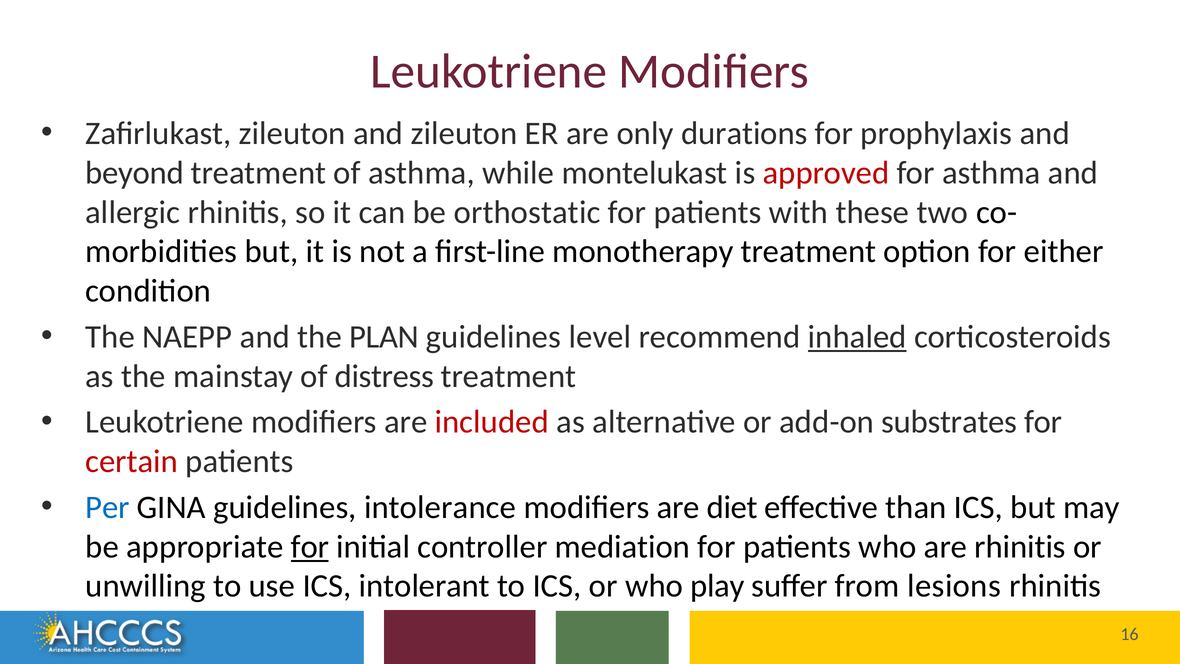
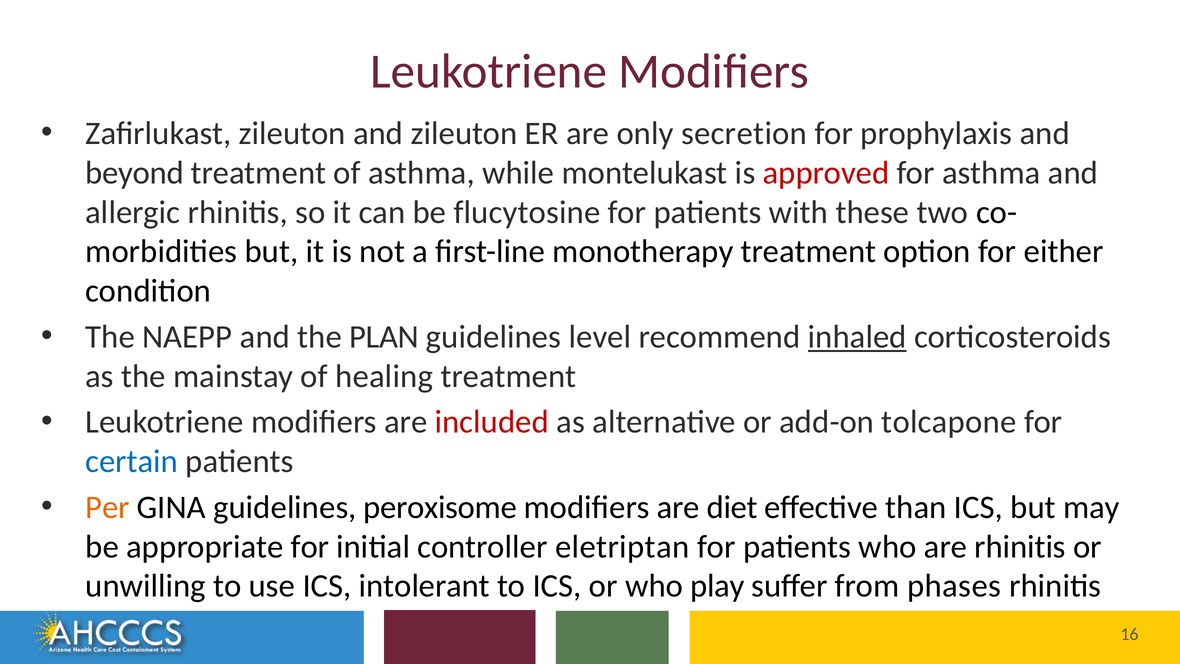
durations: durations -> secretion (744, 133)
orthostatic: orthostatic -> flucytosine (527, 212)
distress: distress -> healing (384, 376)
substrates: substrates -> tolcapone (949, 422)
certain colour: red -> blue (132, 461)
Per colour: blue -> orange (108, 507)
intolerance: intolerance -> peroxisome (440, 507)
for underline: present -> none (310, 547)
mediation: mediation -> eletriptan (622, 547)
lesions: lesions -> phases (954, 586)
